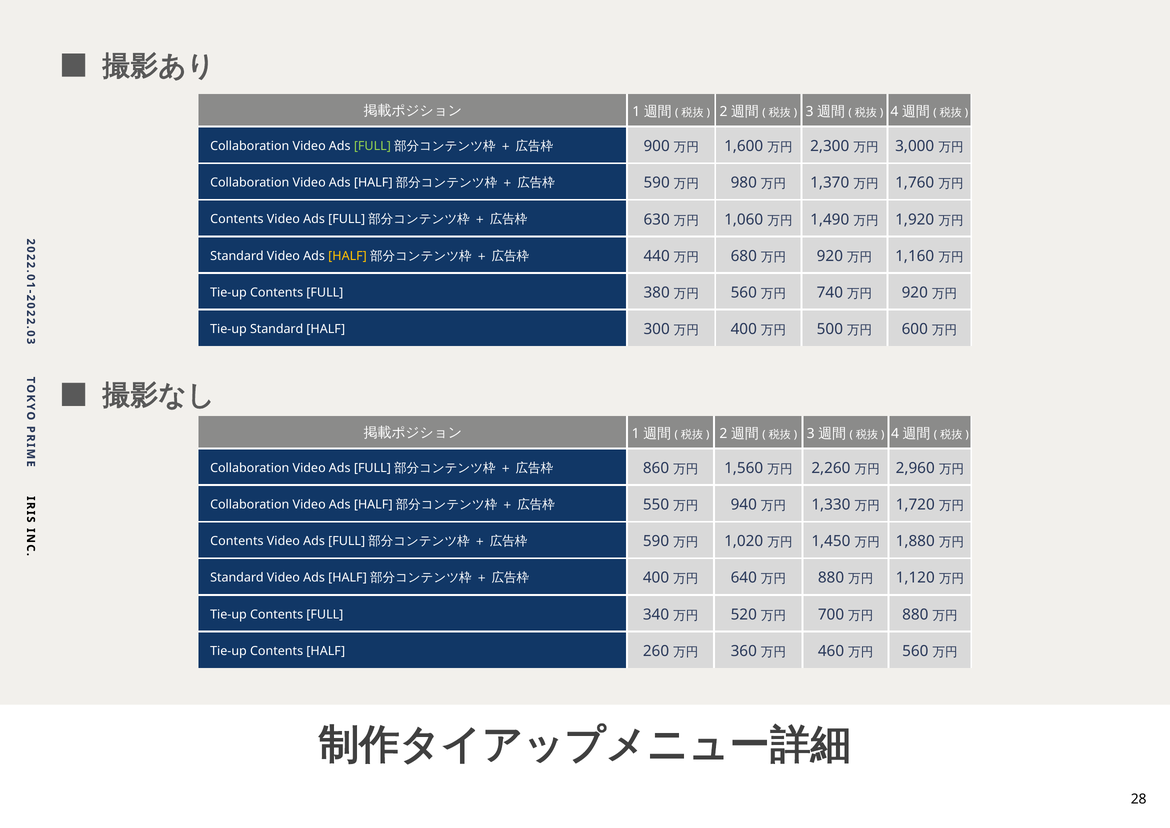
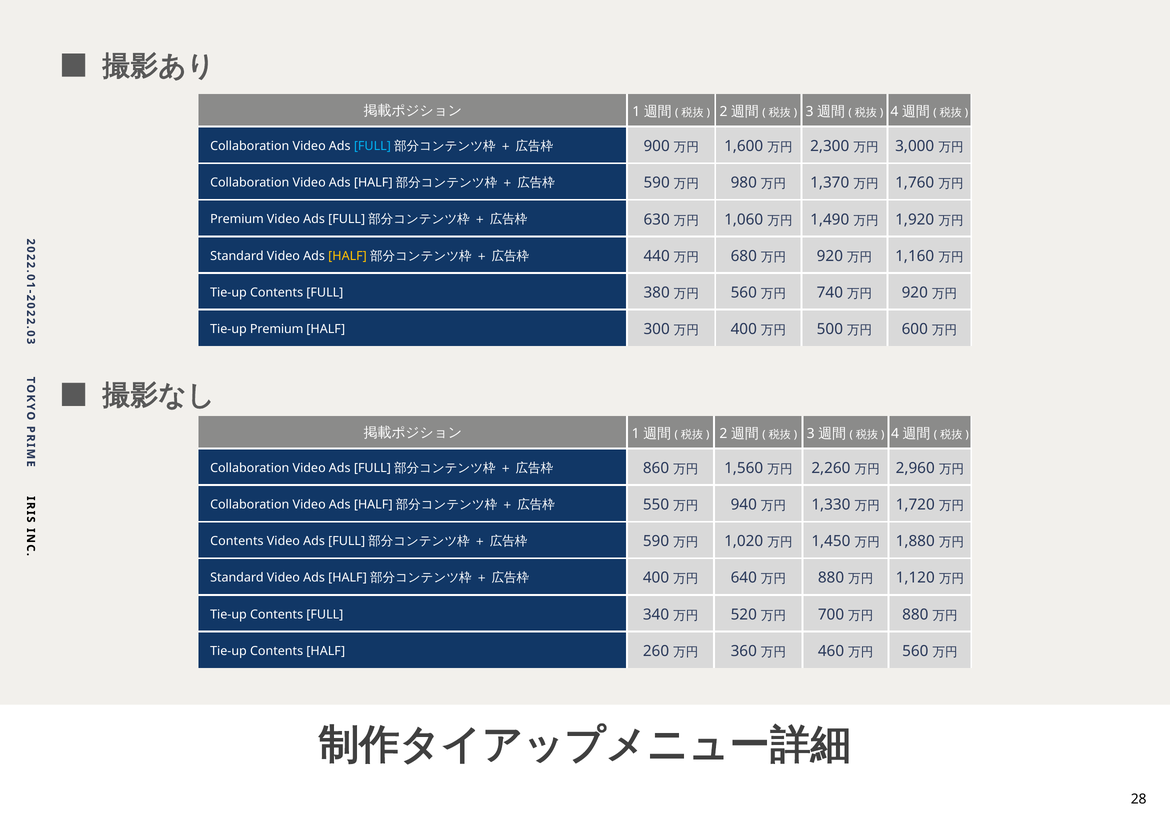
FULL colour: light green -> light blue (372, 146)
Contents: Contents -> Premium (237, 219)
Tie-up Standard: Standard -> Premium (277, 329)
